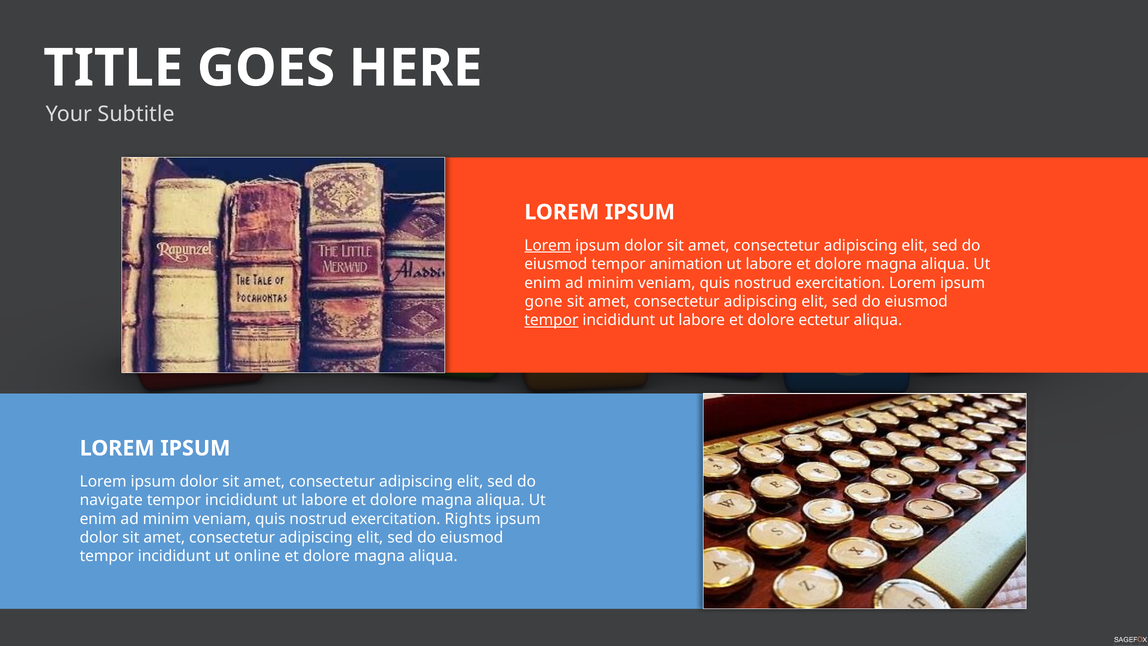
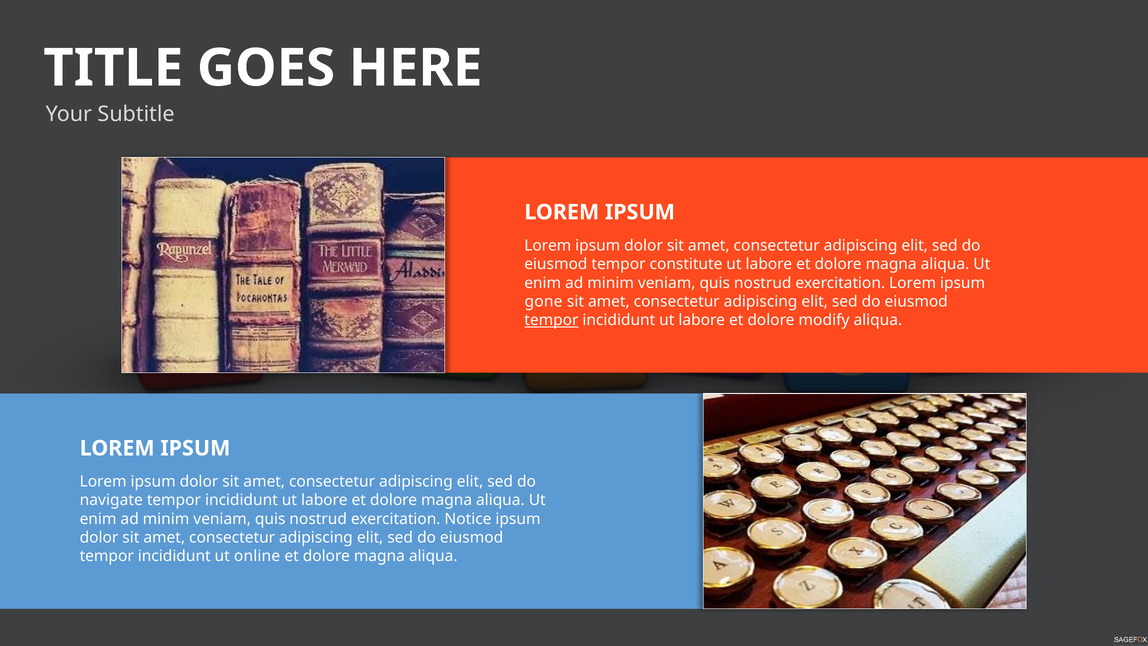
Lorem underline: present -> none (548, 245)
animation: animation -> constitute (686, 264)
ectetur: ectetur -> modify (824, 320)
Rights: Rights -> Notice (468, 519)
